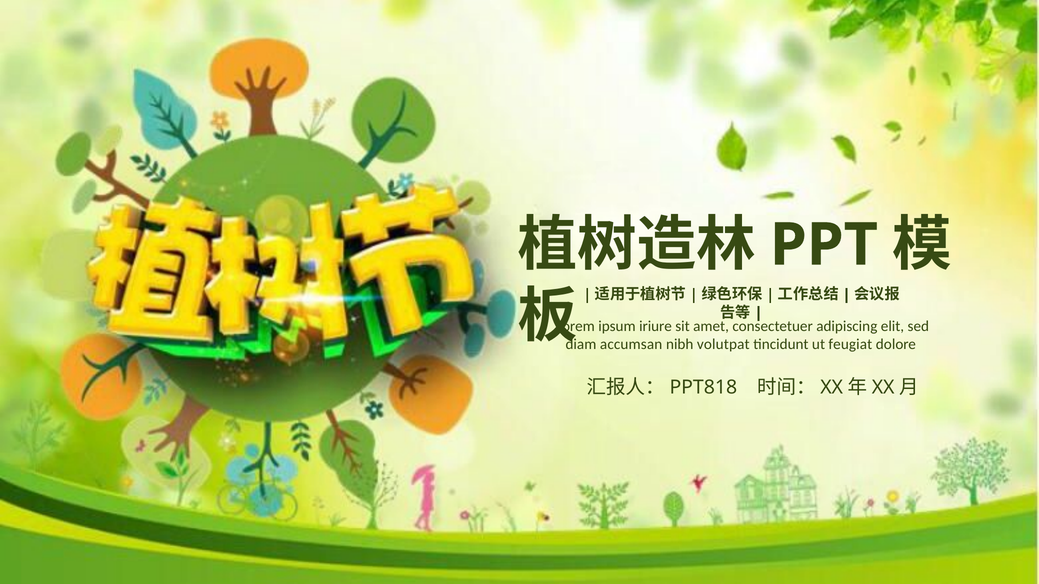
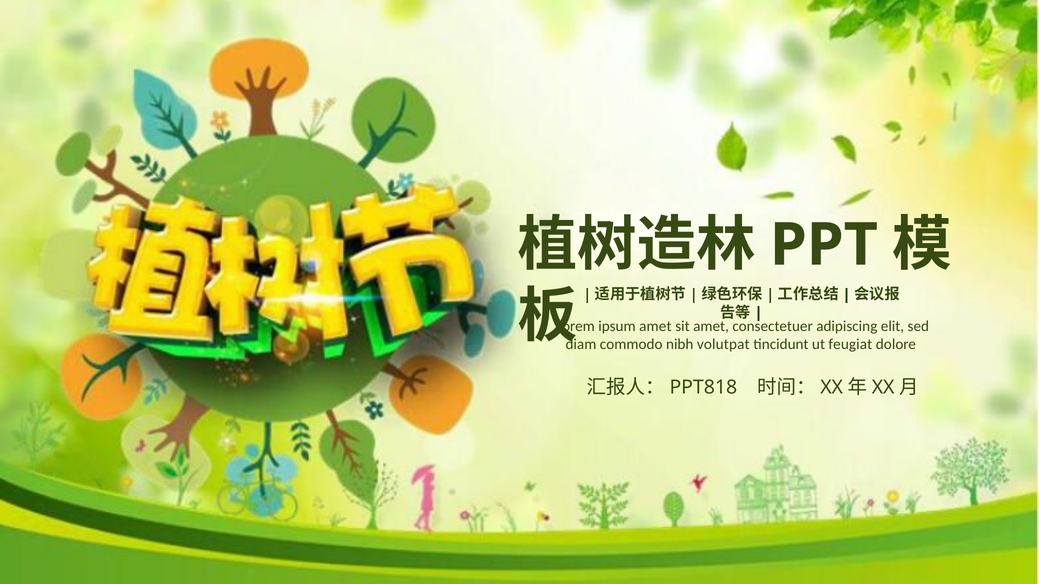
ipsum iriure: iriure -> amet (655, 326)
accumsan: accumsan -> commodo (631, 345)
